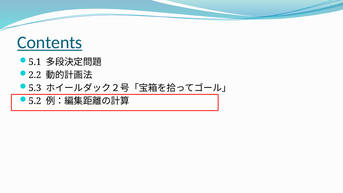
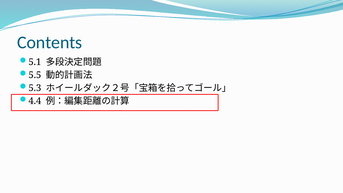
Contents underline: present -> none (50, 42)
2.2: 2.2 -> 5.5 (35, 75)
5.2: 5.2 -> 4.4 (35, 101)
